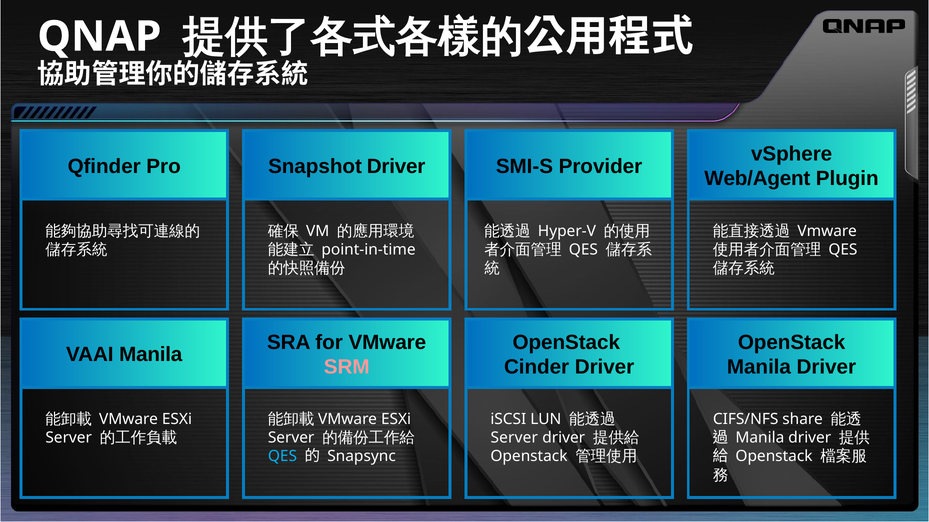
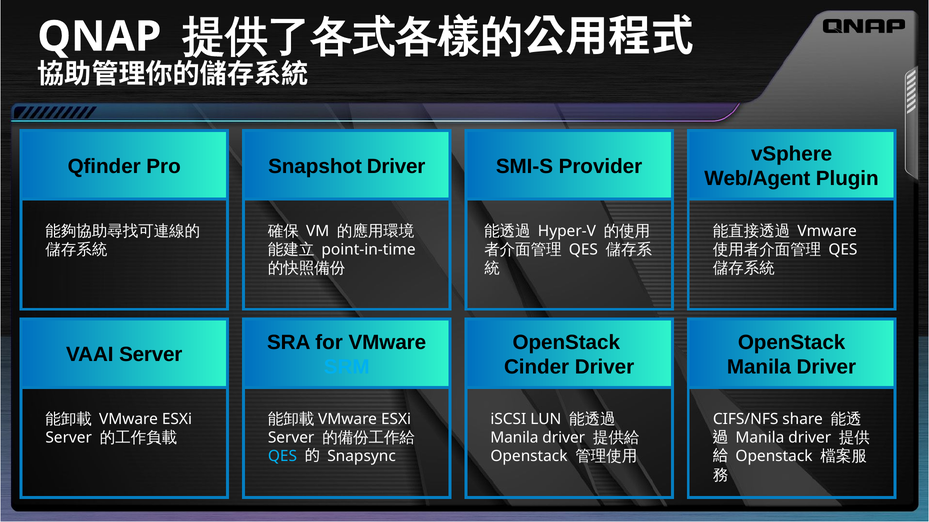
VAAI Manila: Manila -> Server (151, 355)
SRM colour: pink -> light blue (347, 367)
Server: Server -> Manila (514, 438)
